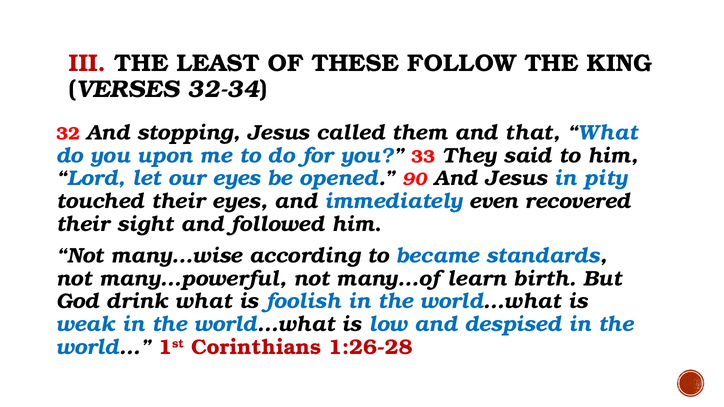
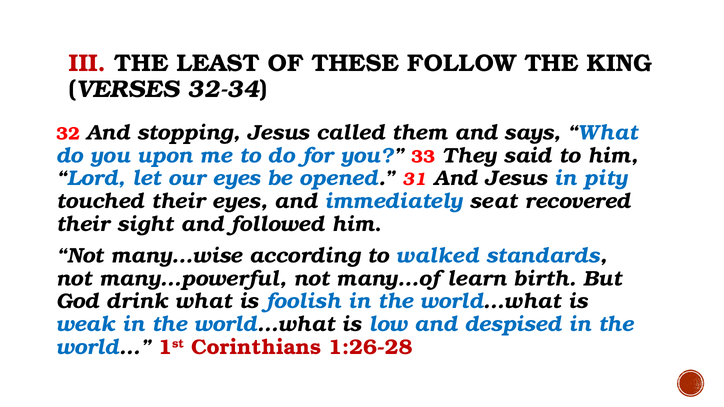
that: that -> says (533, 133)
90: 90 -> 31 (415, 180)
even: even -> seat (494, 201)
became: became -> walked (438, 256)
